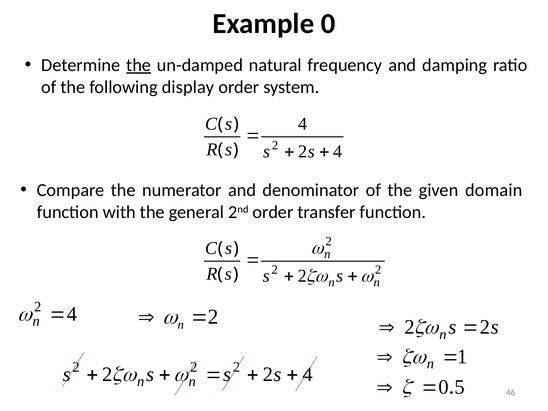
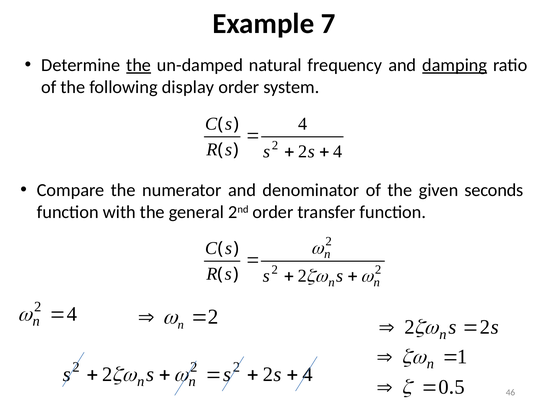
Example 0: 0 -> 7 (328, 24)
damping underline: none -> present (455, 65)
domain: domain -> seconds (494, 190)
